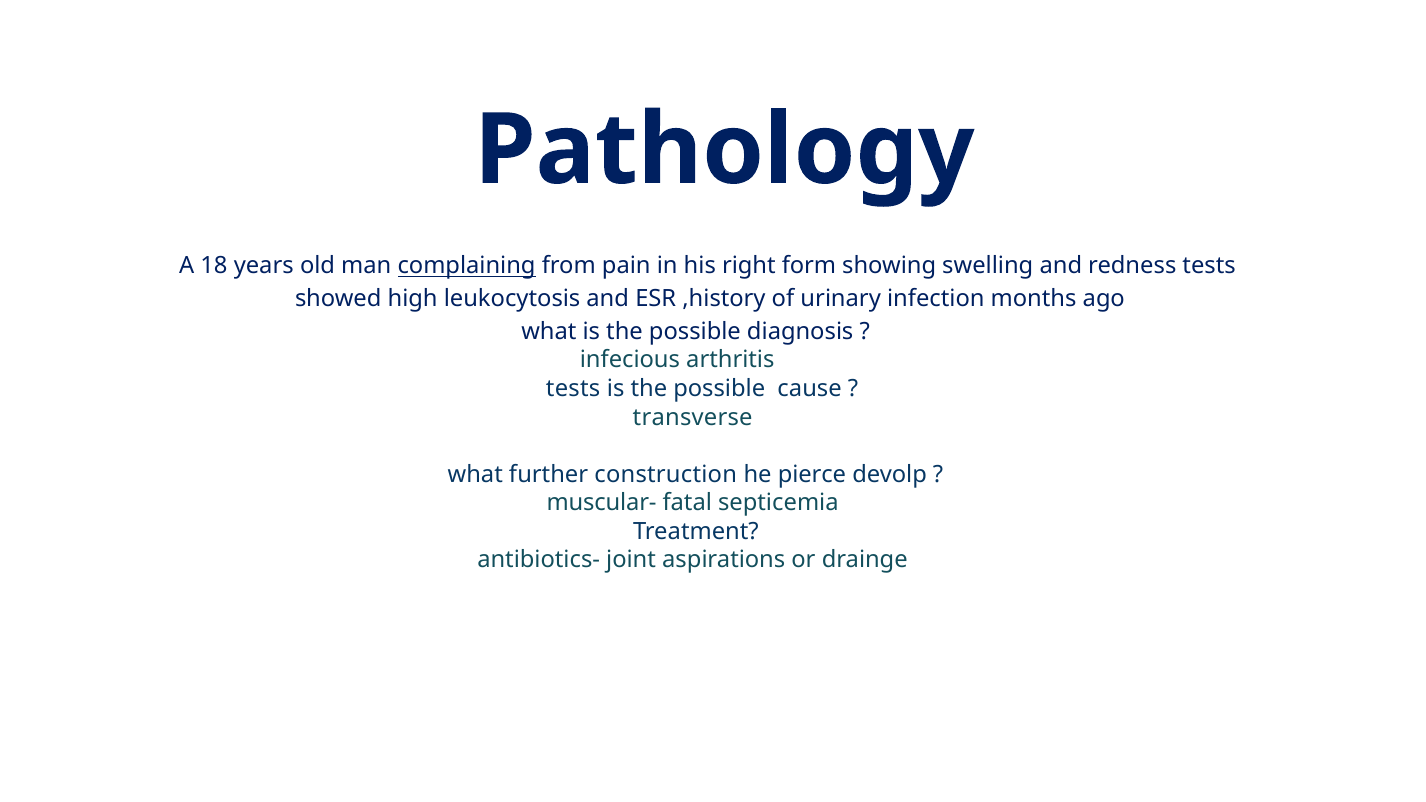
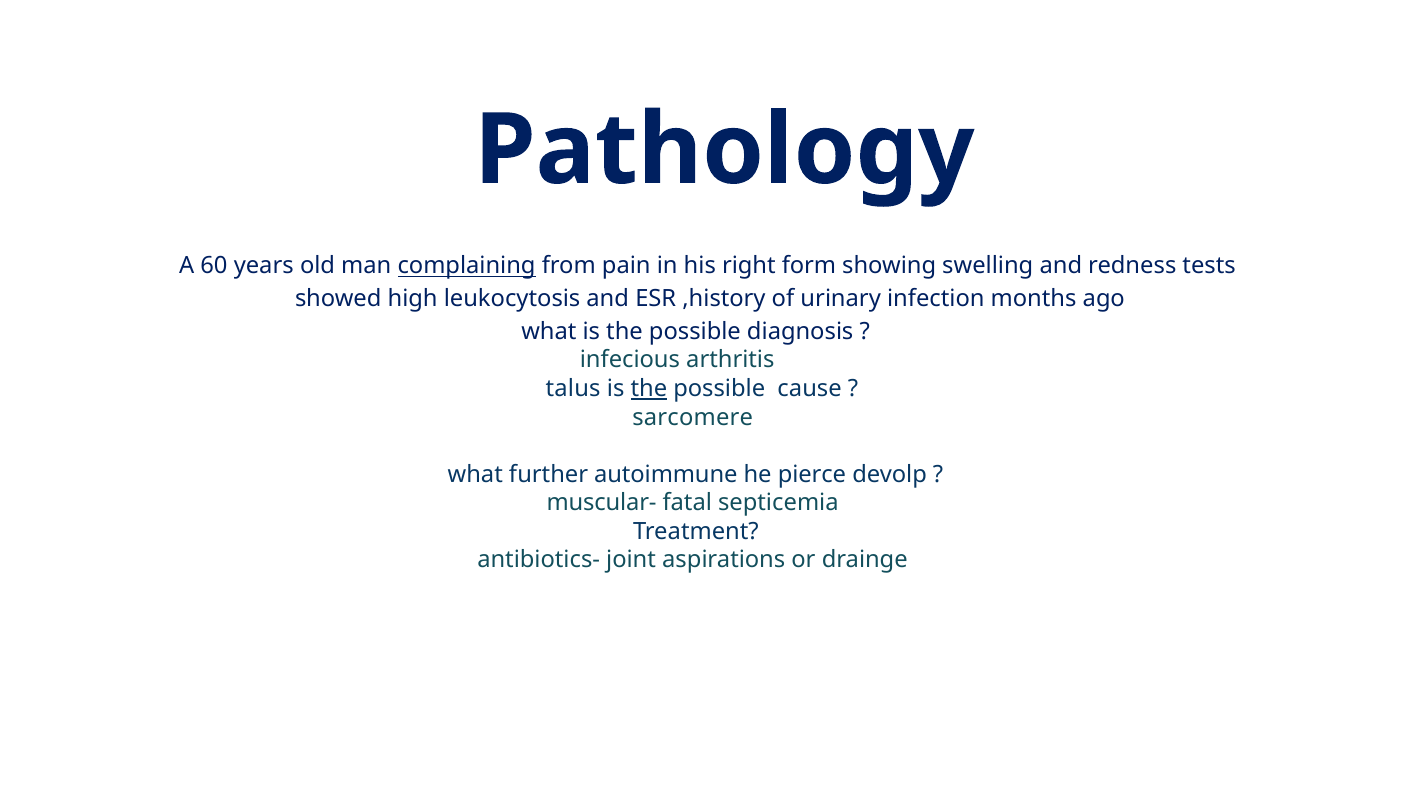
18: 18 -> 60 (214, 266)
tests: tests -> talus (573, 389)
the underline: none -> present (649, 389)
transverse: transverse -> sarcomere (693, 417)
construction: construction -> autoimmune (666, 474)
